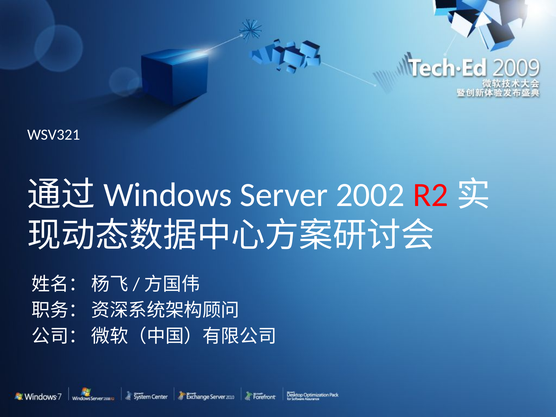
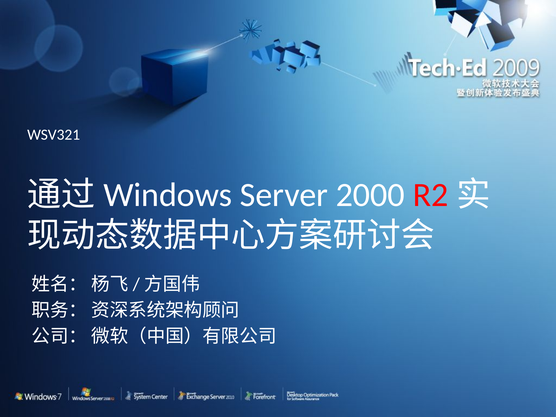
2002: 2002 -> 2000 (370, 195)
